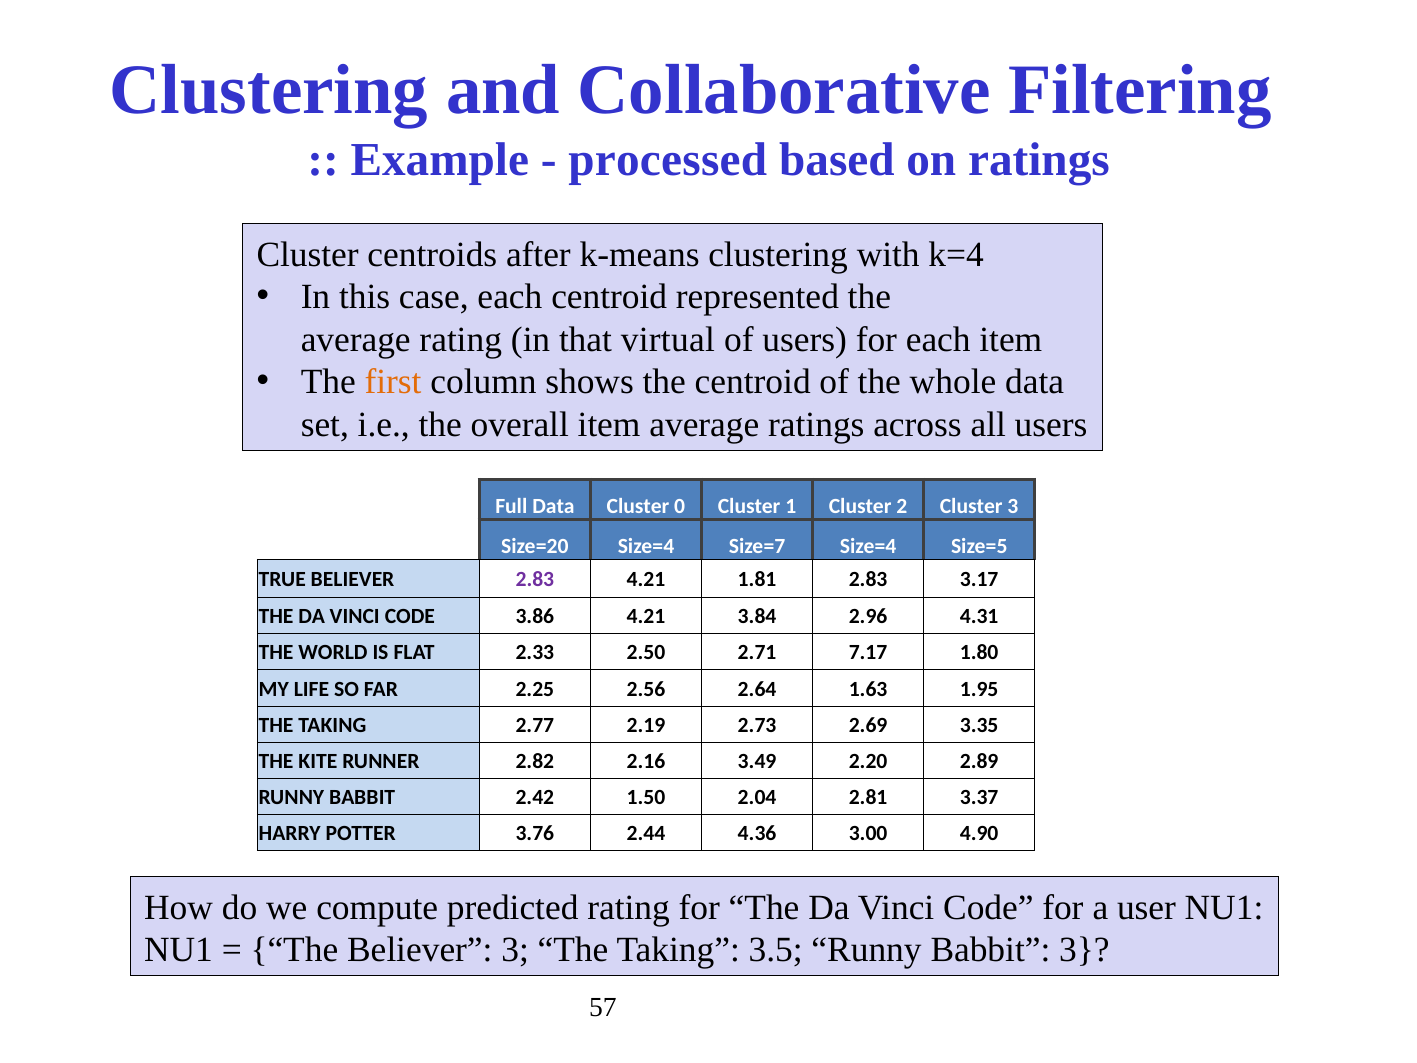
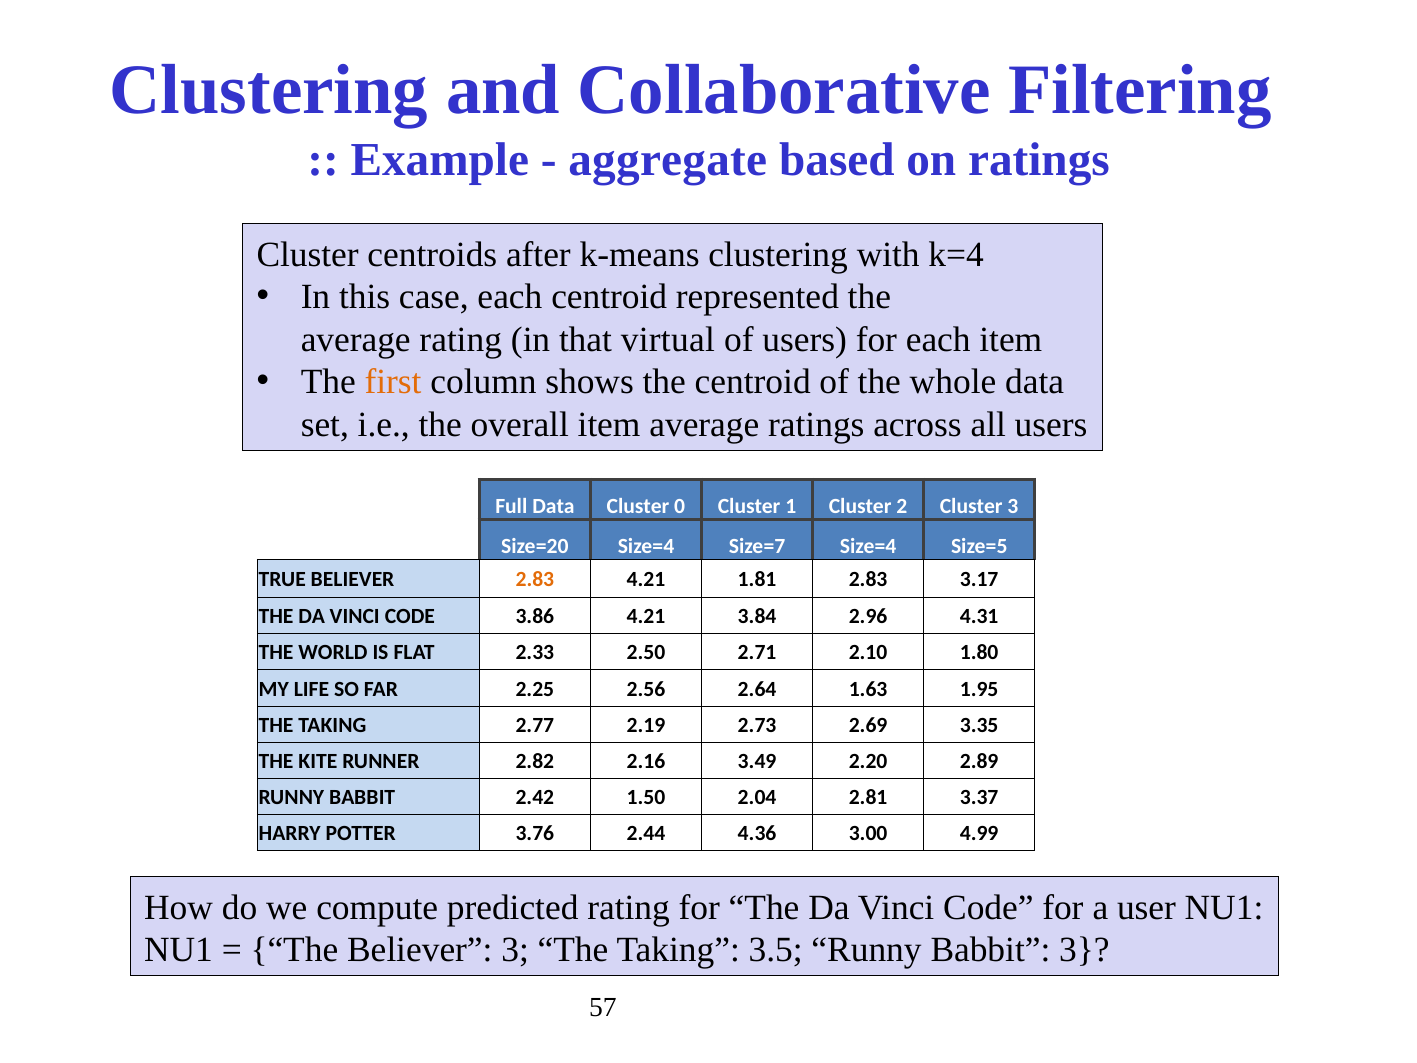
processed: processed -> aggregate (668, 160)
2.83 colour: purple -> orange (535, 579)
7.17: 7.17 -> 2.10 (868, 653)
4.90: 4.90 -> 4.99 (979, 834)
